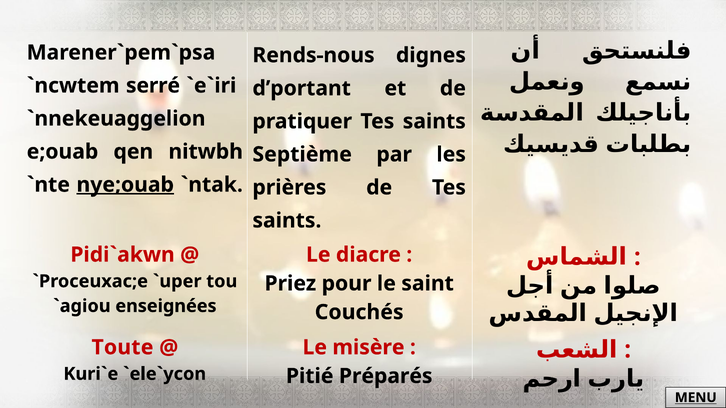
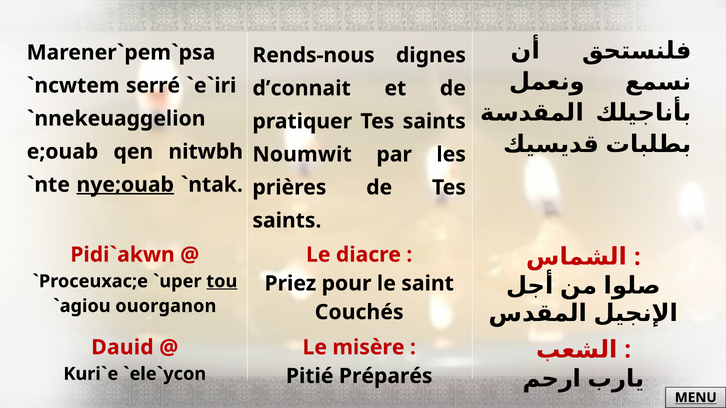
d’portant: d’portant -> d’connait (302, 88)
Septième: Septième -> Noumwit (302, 155)
tou underline: none -> present (222, 282)
enseignées: enseignées -> ouorganon (166, 306)
Toute: Toute -> Dauid (122, 348)
